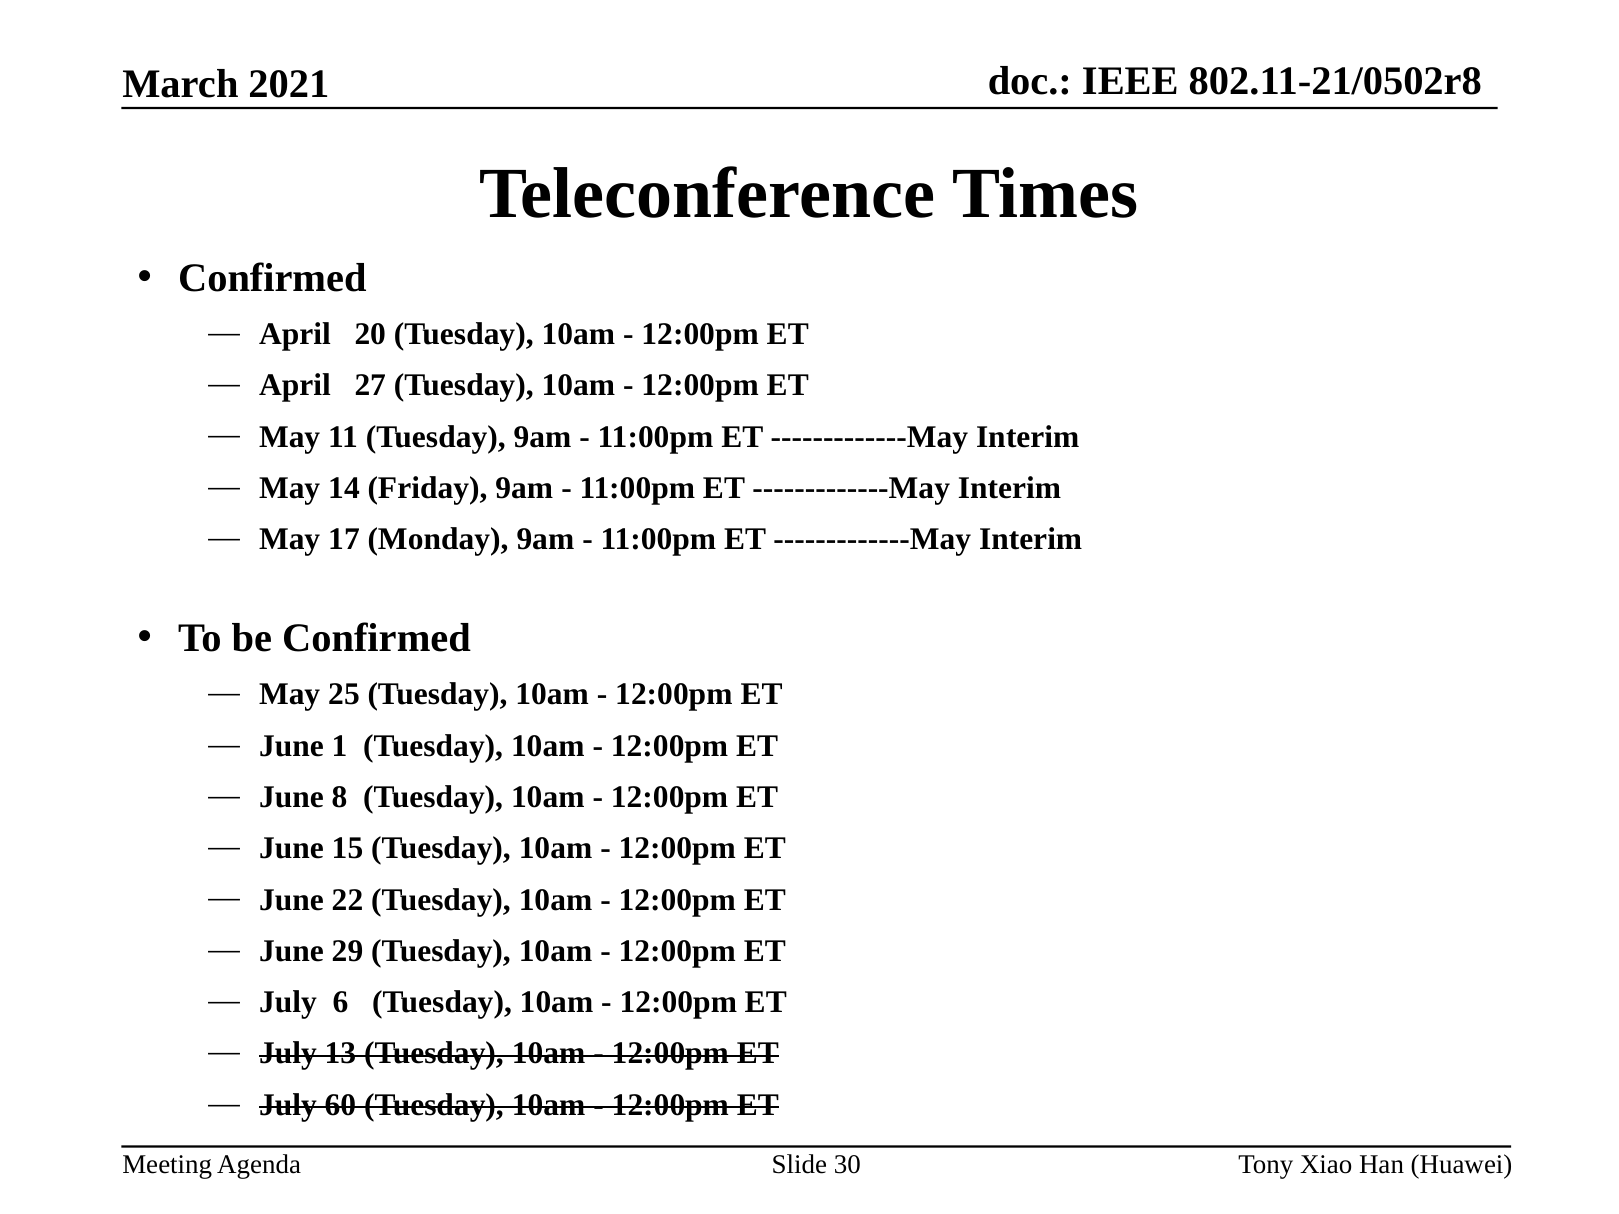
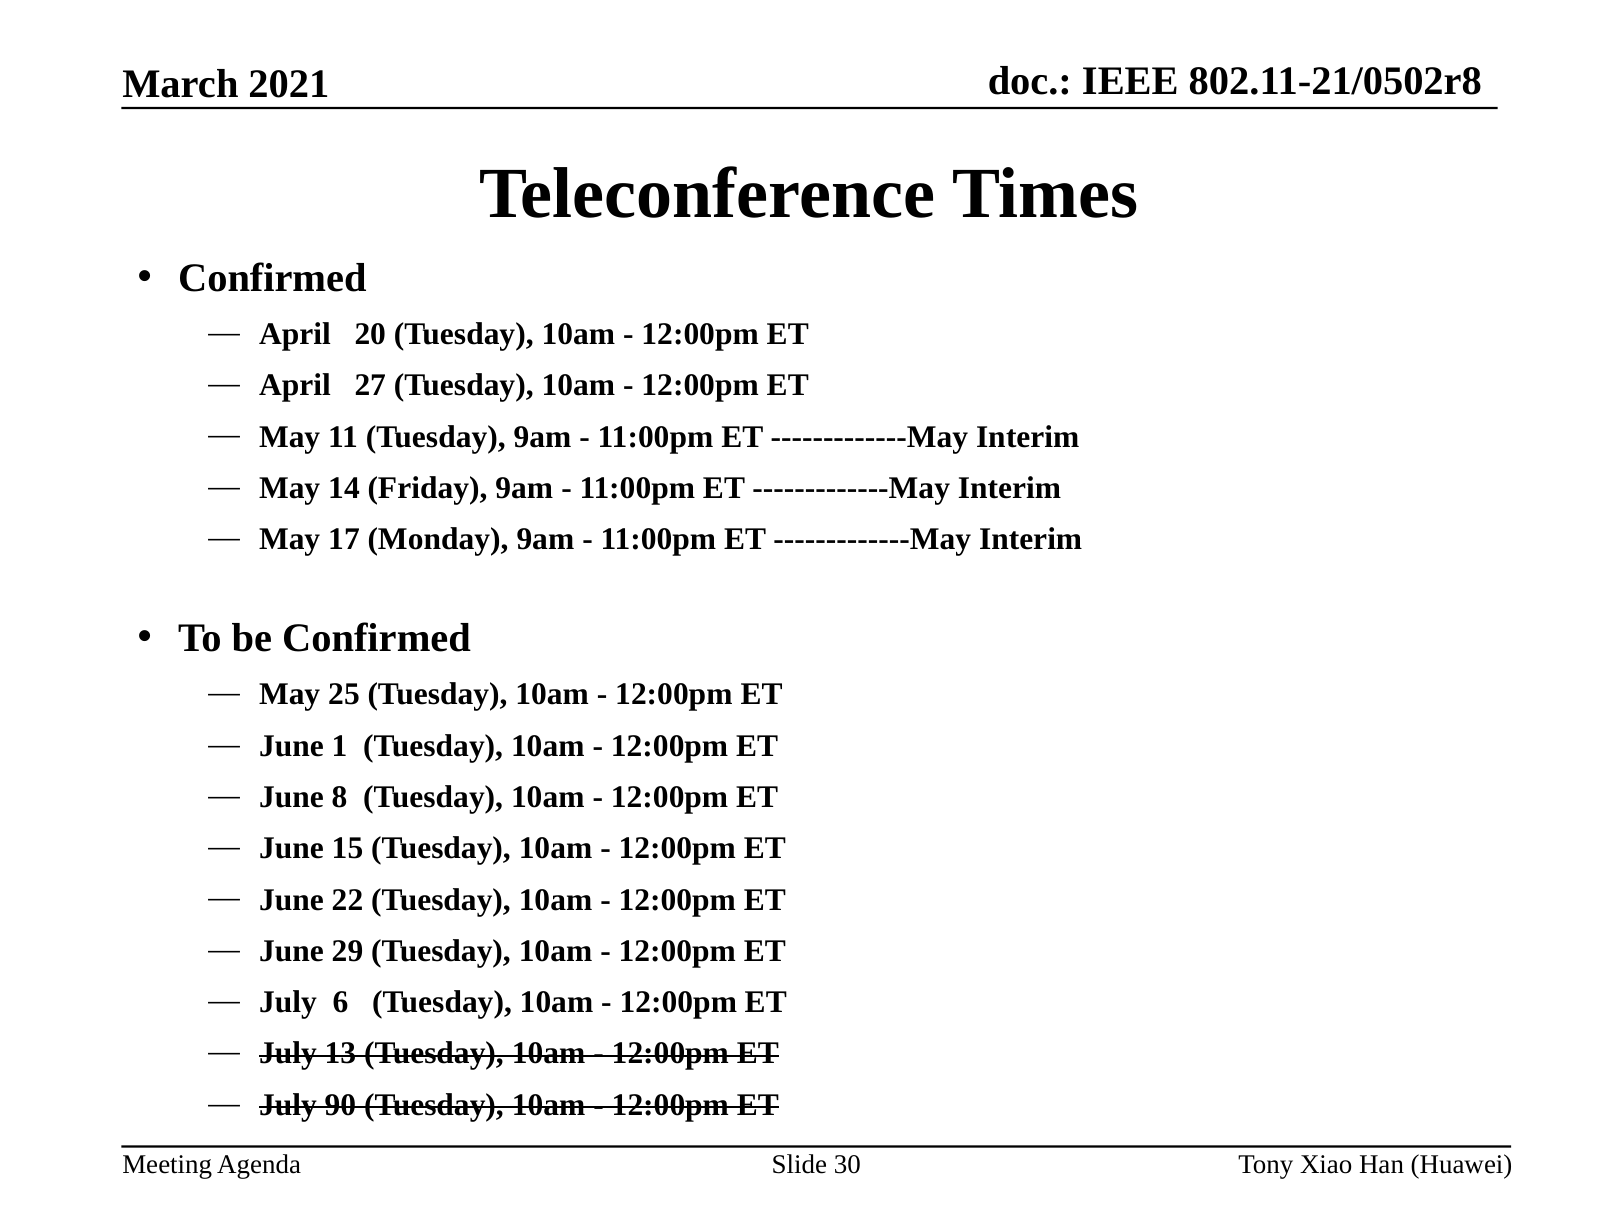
60: 60 -> 90 (340, 1105)
